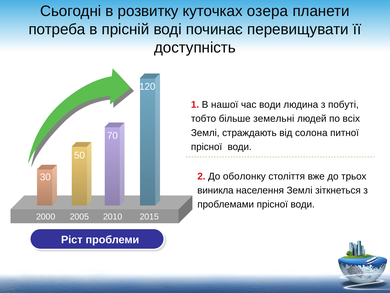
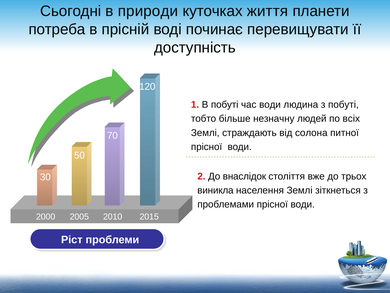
розвитку: розвитку -> природи (148, 11)
озера: озера -> життя (267, 11)
В нашої: нашої -> побуті (225, 105)
земельні: земельні -> незначну (274, 119)
оболонку: оболонку -> внаслідок (244, 176)
